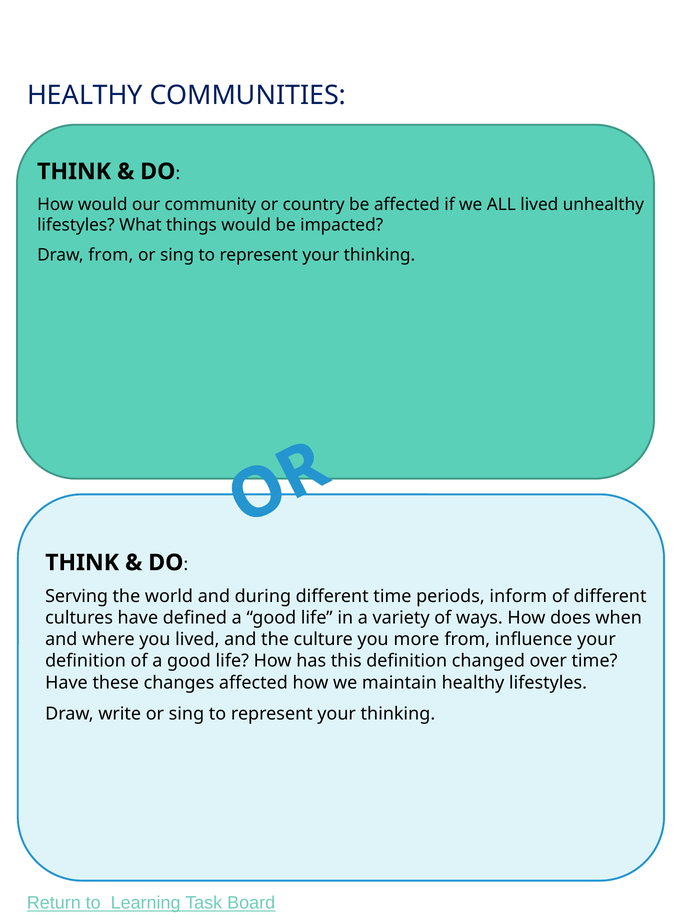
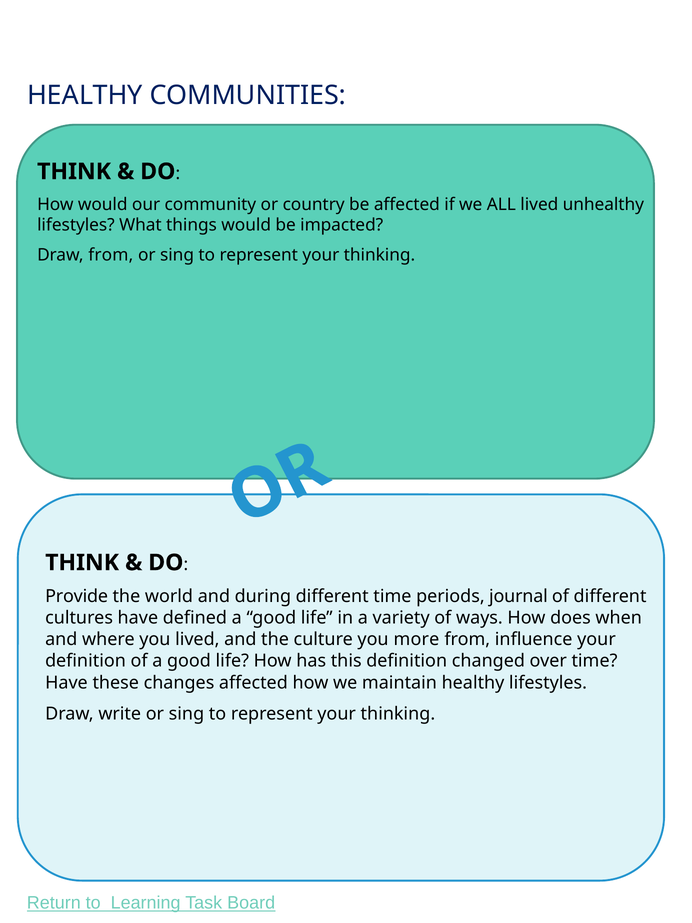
Serving: Serving -> Provide (77, 596)
inform: inform -> journal (518, 596)
